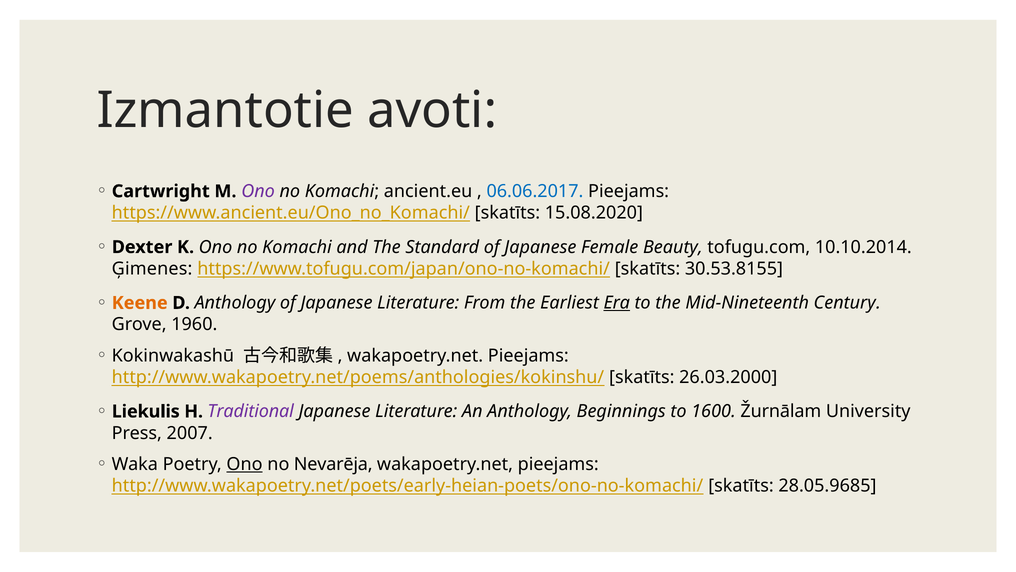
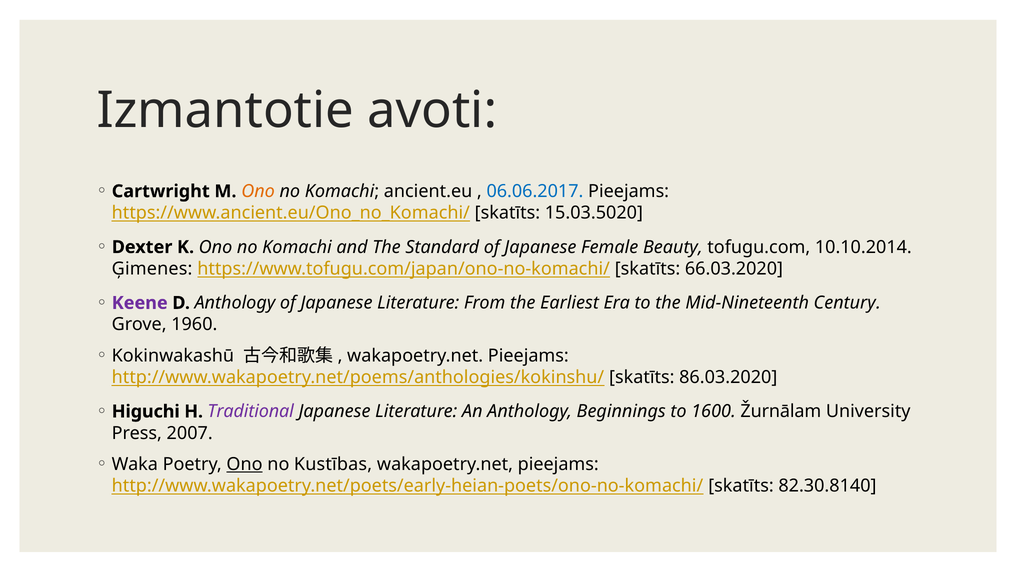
Ono colour: purple -> orange (258, 191)
15.08.2020: 15.08.2020 -> 15.03.5020 (594, 213)
30.53.8155: 30.53.8155 -> 66.03.2020 (734, 268)
Keene colour: orange -> purple (140, 303)
Era underline: present -> none (617, 303)
26.03.2000: 26.03.2000 -> 86.03.2020 (728, 377)
Liekulis: Liekulis -> Higuchi (146, 411)
Nevarēja: Nevarēja -> Kustības (333, 464)
28.05.9685: 28.05.9685 -> 82.30.8140 (827, 486)
